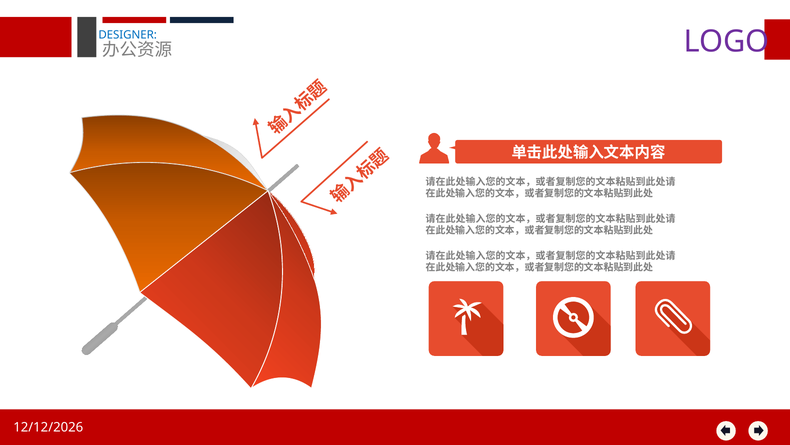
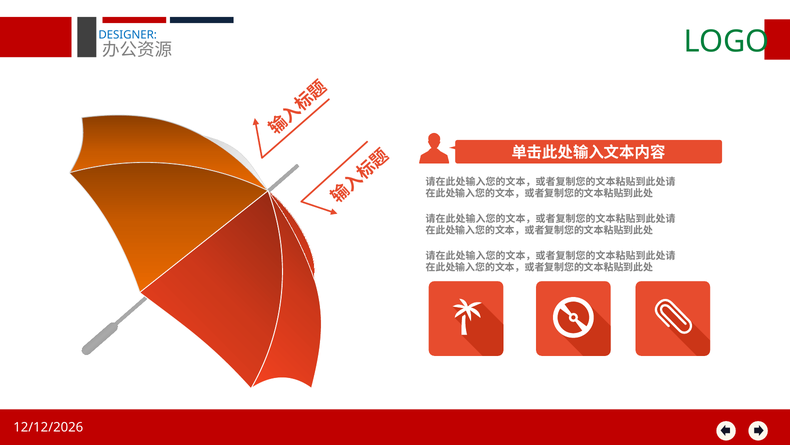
LOGO colour: purple -> green (727, 41)
